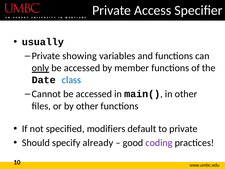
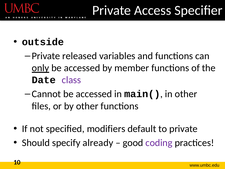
usually: usually -> outside (43, 42)
showing: showing -> released (80, 56)
class colour: blue -> purple (71, 80)
